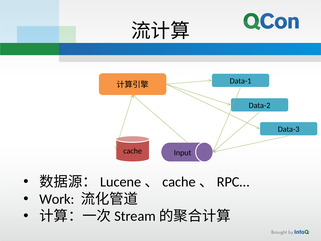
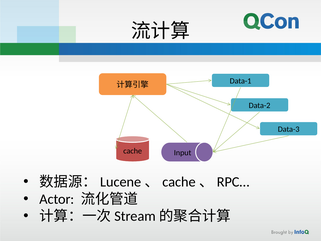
Work: Work -> Actor (57, 199)
